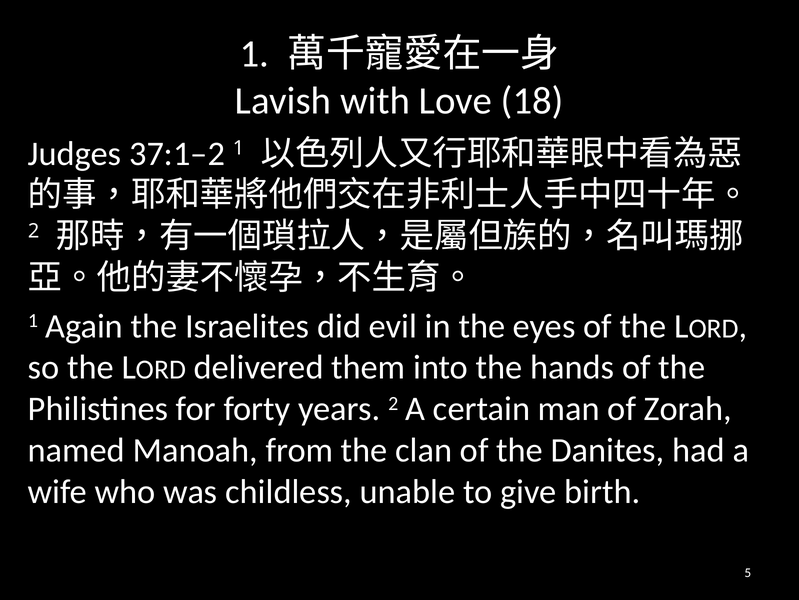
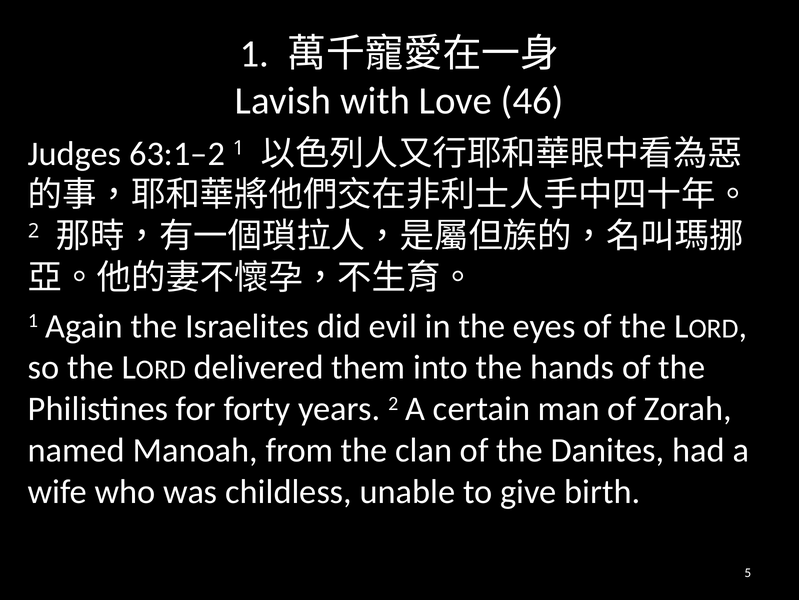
18: 18 -> 46 (532, 101)
37:1–2: 37:1–2 -> 63:1–2 (177, 154)
